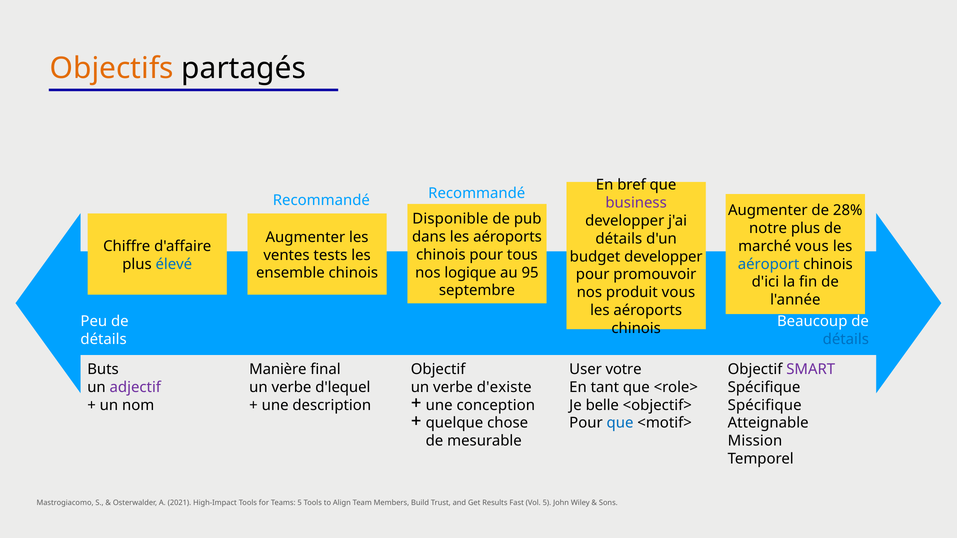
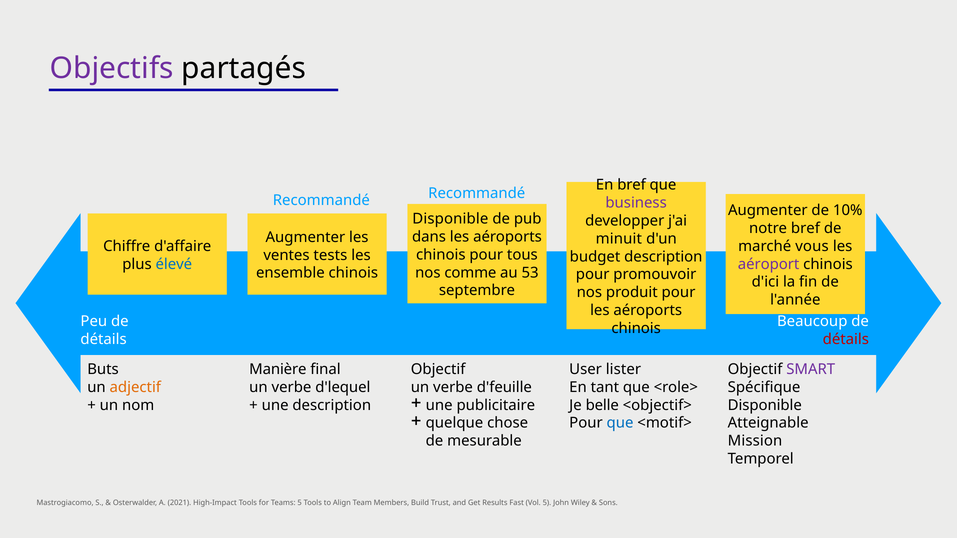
Objectifs colour: orange -> purple (112, 68)
28%: 28% -> 10% (848, 210)
notre plus: plus -> bref (805, 228)
détails: détails -> minuit (619, 239)
budget developper: developper -> description (663, 257)
aéroport colour: blue -> purple (769, 264)
logique: logique -> comme (470, 273)
95: 95 -> 53 (530, 273)
produit vous: vous -> pour (678, 293)
détails colour: blue -> red (846, 340)
votre: votre -> lister (623, 369)
d'existe: d'existe -> d'feuille (504, 387)
adjectif colour: purple -> orange (135, 388)
conception: conception -> publicitaire (496, 405)
Spécifique: Spécifique -> Disponible (765, 405)
